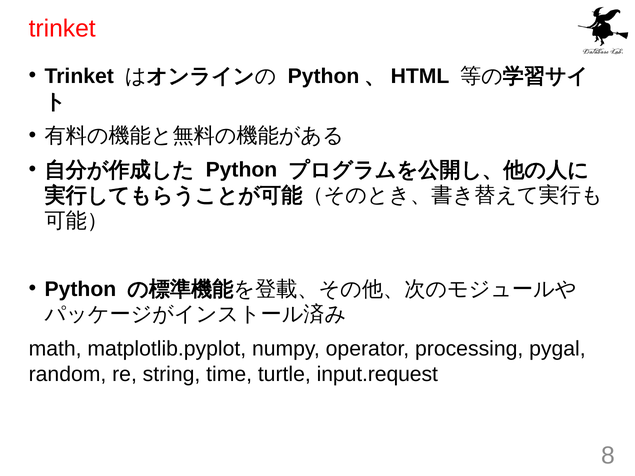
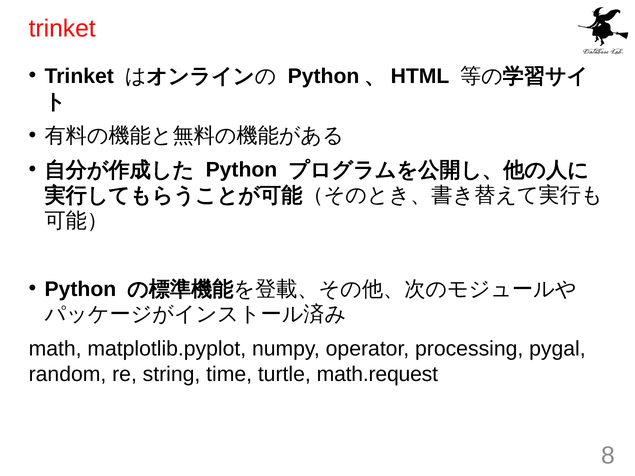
input.request: input.request -> math.request (377, 374)
